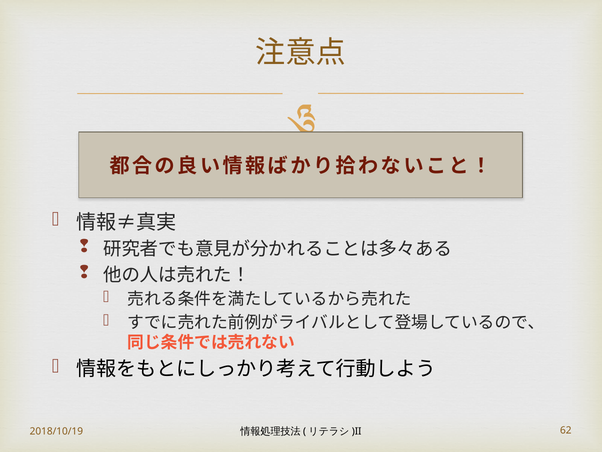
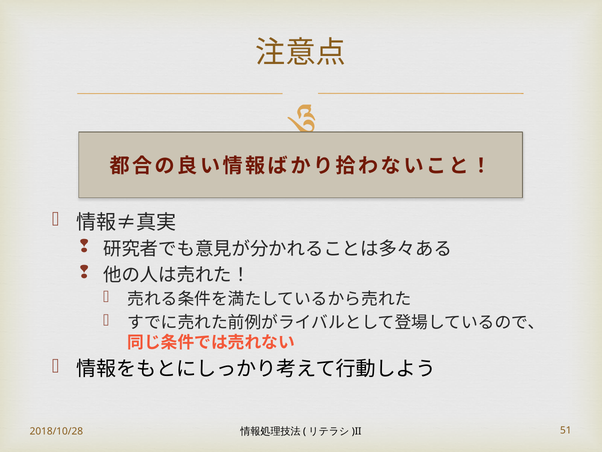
2018/10/19: 2018/10/19 -> 2018/10/28 (56, 431)
62: 62 -> 51 (566, 430)
